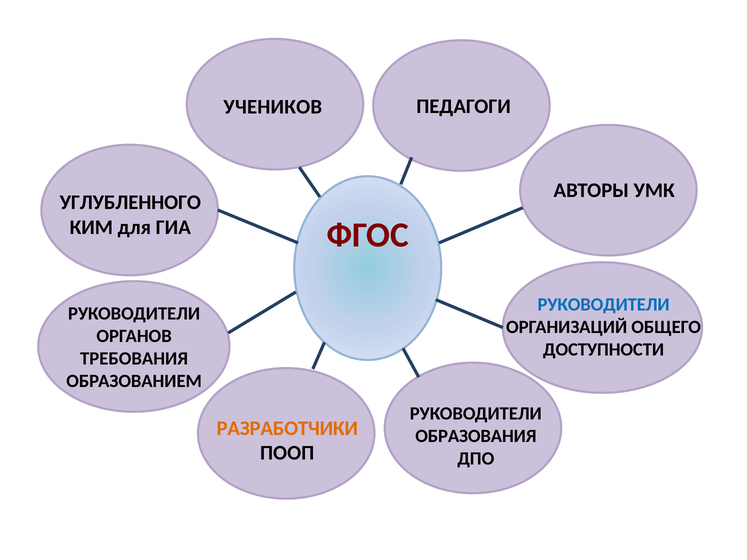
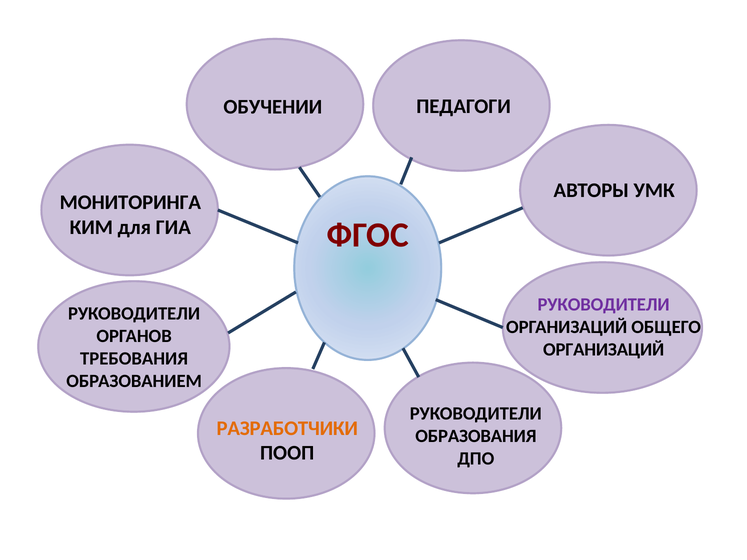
УЧЕНИКОВ: УЧЕНИКОВ -> ОБУЧЕНИИ (273, 107)
УГЛУБЛЕННОГО: УГЛУБЛЕННОГО -> МОНИТОРИНГА (130, 203)
РУКОВОДИТЕЛИ colour: blue -> purple (604, 305)
ДОСТУПНОСТИ: ДОСТУПНОСТИ -> ОРГАНИЗАЦИЙ (604, 350)
